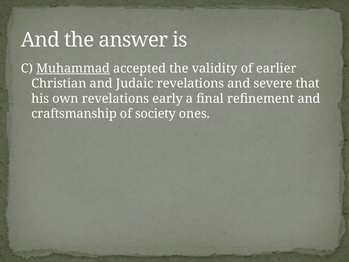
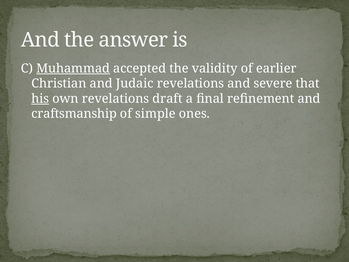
his underline: none -> present (40, 99)
early: early -> draft (168, 99)
society: society -> simple (155, 114)
